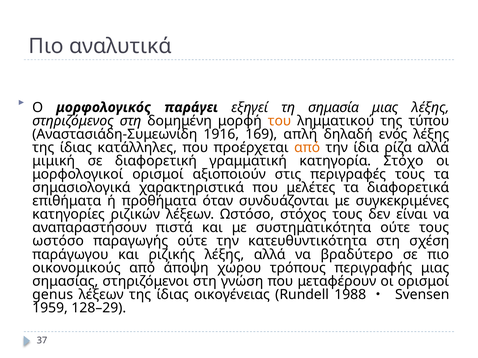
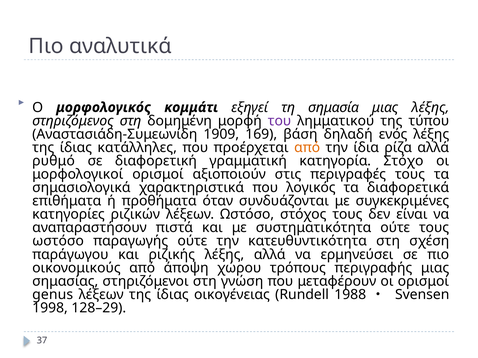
παράγει: παράγει -> κομμάτι (191, 108)
του colour: orange -> purple (280, 121)
1916: 1916 -> 1909 (221, 134)
απλή: απλή -> βάση (300, 134)
μιμική: μιμική -> ρυθμό (54, 161)
μελέτες: μελέτες -> λογικός (311, 188)
βραδύτερο: βραδύτερο -> ερμηνεύσει (357, 255)
1959: 1959 -> 1998 (50, 308)
